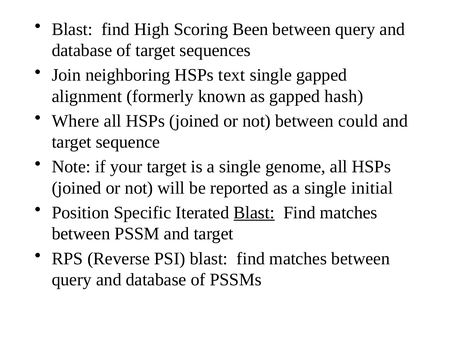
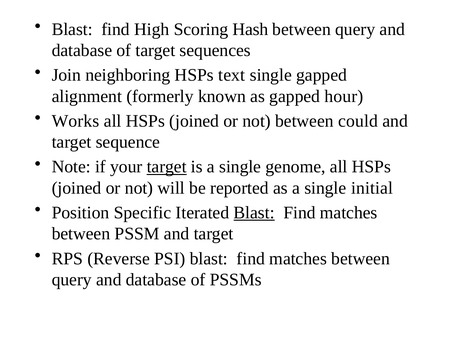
Been: Been -> Hash (250, 29)
hash: hash -> hour (344, 96)
Where: Where -> Works (76, 121)
target underline: none -> present (167, 167)
